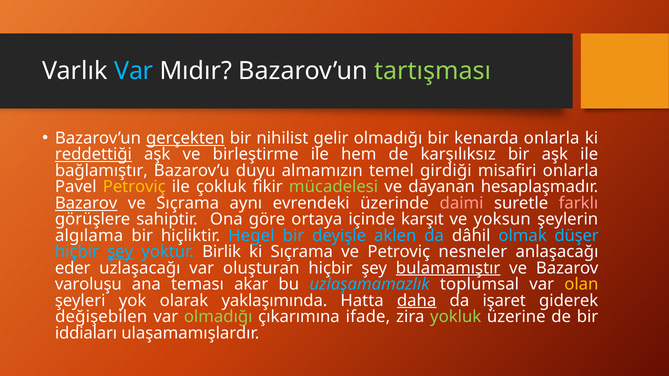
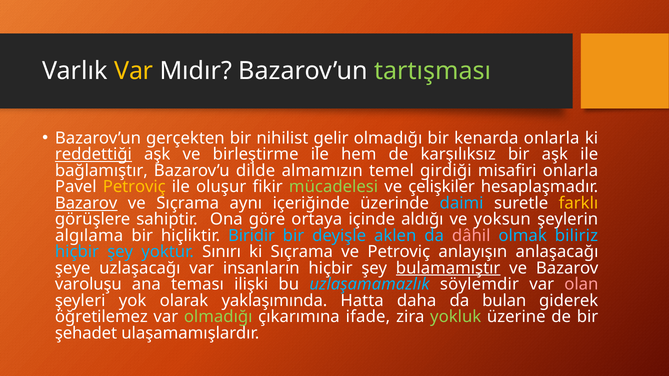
Var colour: light blue -> yellow (134, 71)
gerçekten underline: present -> none (185, 138)
duyu: duyu -> dilde (256, 171)
çokluk: çokluk -> oluşur (221, 187)
dayanan: dayanan -> çelişkiler (442, 187)
evrendeki: evrendeki -> içeriğinde (311, 203)
daimi colour: pink -> light blue (462, 203)
farklı colour: pink -> yellow (578, 203)
karşıt: karşıt -> aldığı (422, 219)
Hegel: Hegel -> Biridir (252, 236)
dâhil colour: white -> pink (471, 236)
düşer: düşer -> biliriz (576, 236)
şey underline: present -> none (120, 252)
Birlik: Birlik -> Sınırı (222, 252)
nesneler: nesneler -> anlayışın (473, 252)
eder: eder -> şeye (73, 268)
oluşturan: oluşturan -> insanların (261, 268)
akar: akar -> ilişki (251, 285)
toplumsal: toplumsal -> söylemdir (479, 285)
olan colour: yellow -> pink (581, 285)
daha underline: present -> none (417, 301)
işaret: işaret -> bulan (504, 301)
değişebilen: değişebilen -> öğretilemez (101, 317)
iddiaları: iddiaları -> şehadet (86, 333)
